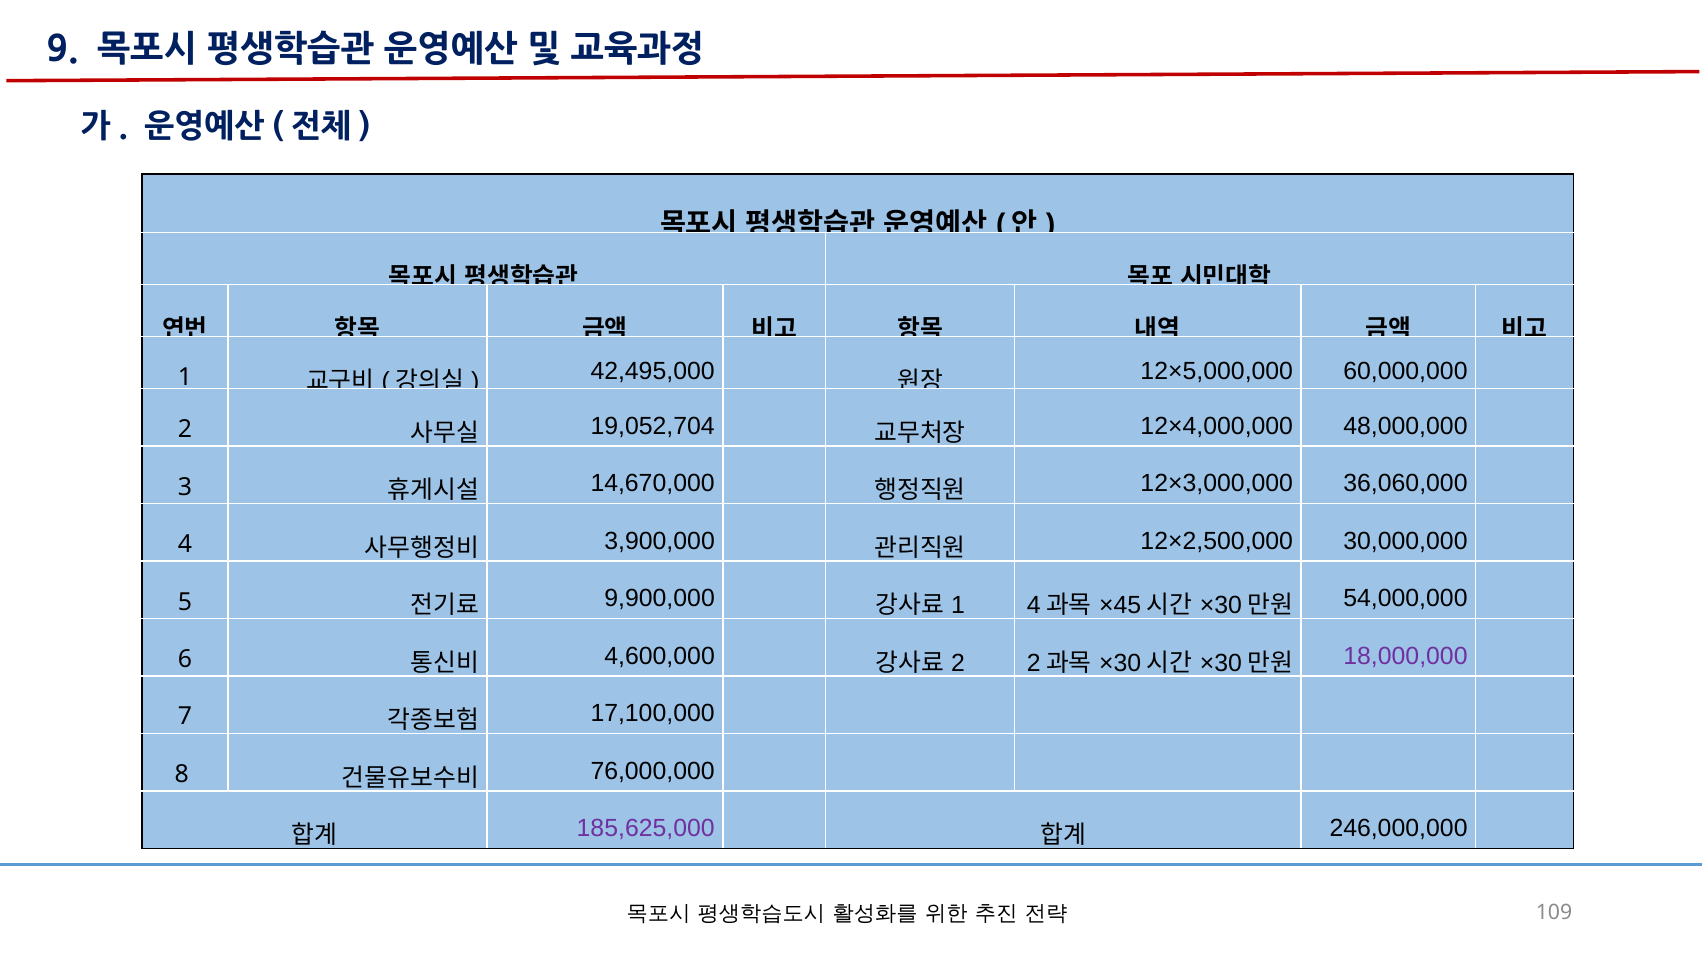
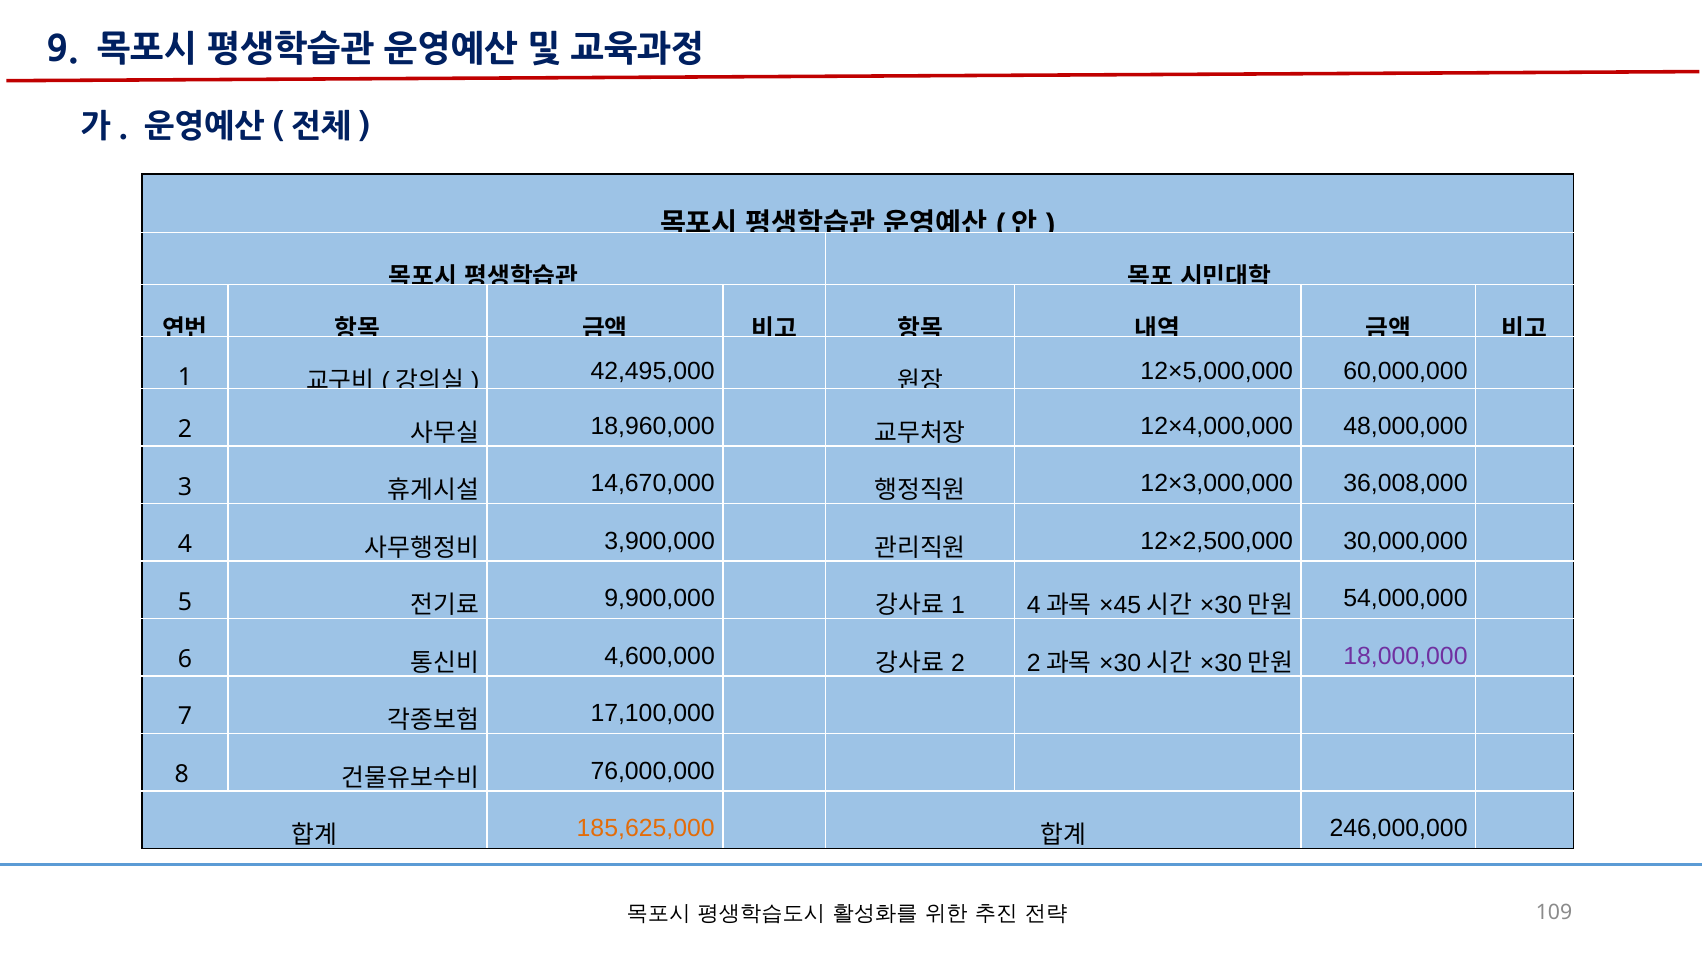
19,052,704: 19,052,704 -> 18,960,000 (653, 426)
36,060,000: 36,060,000 -> 36,008,000 (1405, 484)
185,625,000 colour: purple -> orange (646, 829)
